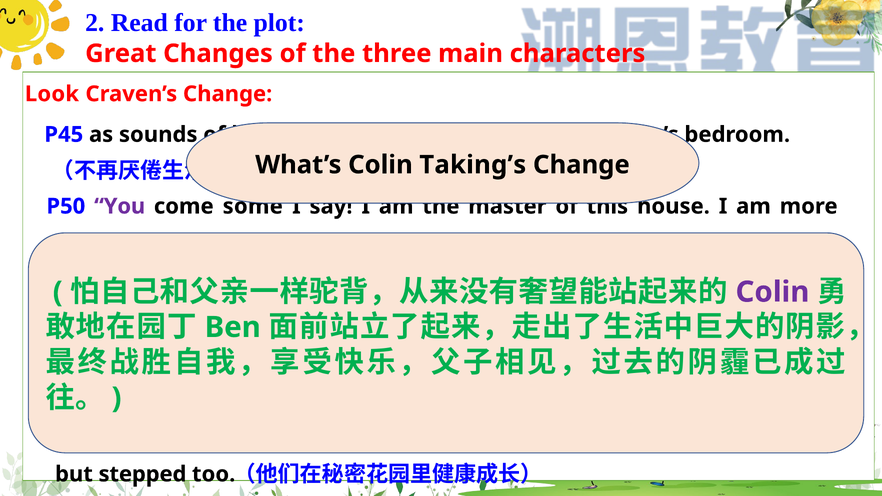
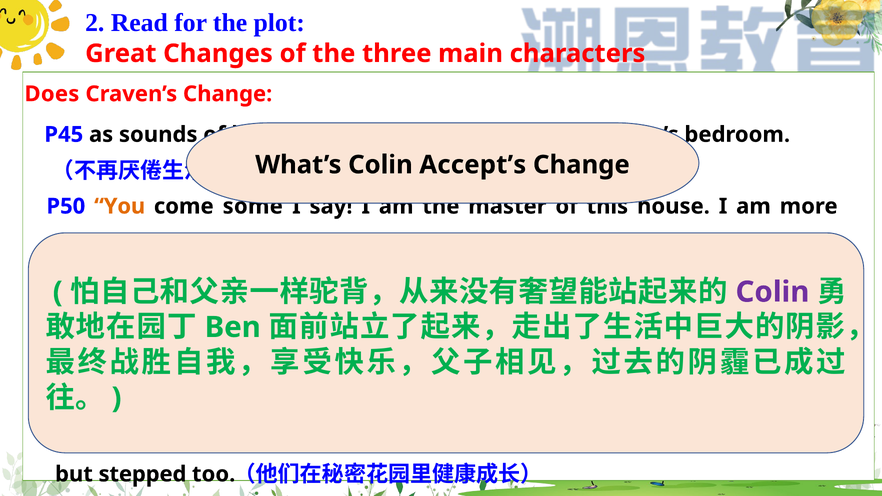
Look: Look -> Does (52, 94)
Taking’s: Taking’s -> Accept’s (473, 165)
You colour: purple -> orange (120, 206)
